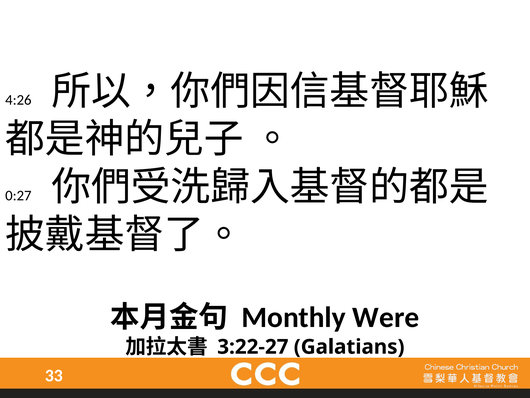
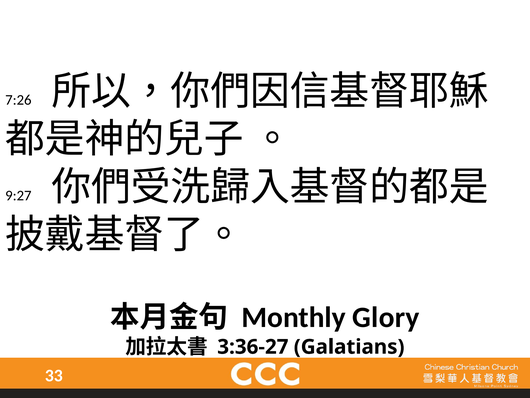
4:26: 4:26 -> 7:26 (18, 100)
0:27: 0:27 -> 9:27 (18, 195)
Were: Were -> Glory (386, 317)
3:22-27: 3:22-27 -> 3:36-27 (253, 347)
